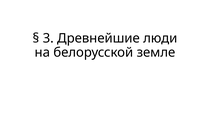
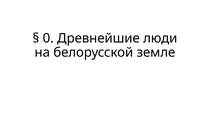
3: 3 -> 0 (48, 38)
